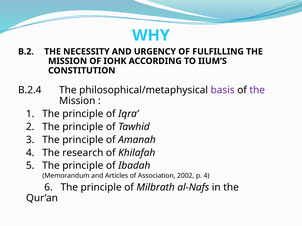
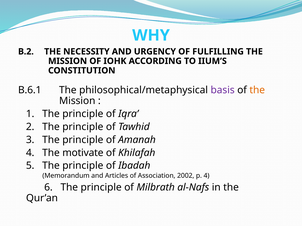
B.2.4: B.2.4 -> B.6.1 (30, 90)
the colour: purple -> orange (257, 90)
research: research -> motivate (83, 153)
